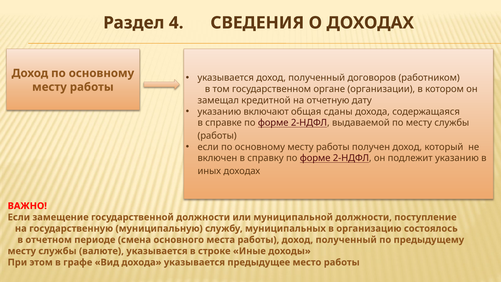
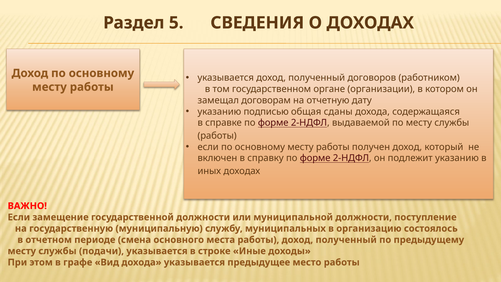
4: 4 -> 5 (176, 23)
кредитной: кредитной -> договорам (266, 100)
включают: включают -> подписью (266, 111)
валюте: валюте -> подачи (101, 251)
